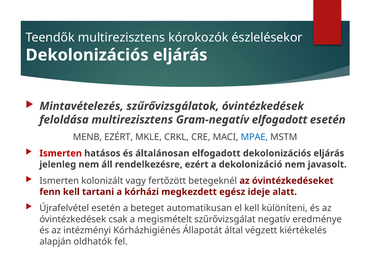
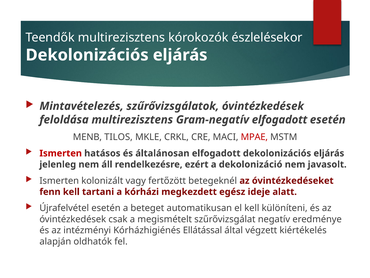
MENB EZÉRT: EZÉRT -> TILOS (118, 137)
MPAE colour: blue -> red (254, 137)
Állapotát: Állapotát -> Ellátással (203, 230)
